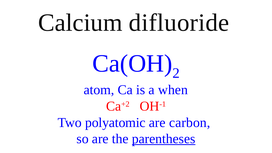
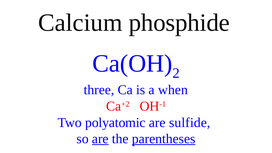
difluoride: difluoride -> phosphide (179, 23)
atom: atom -> three (99, 90)
carbon: carbon -> sulfide (190, 123)
are underline: none -> present (100, 139)
